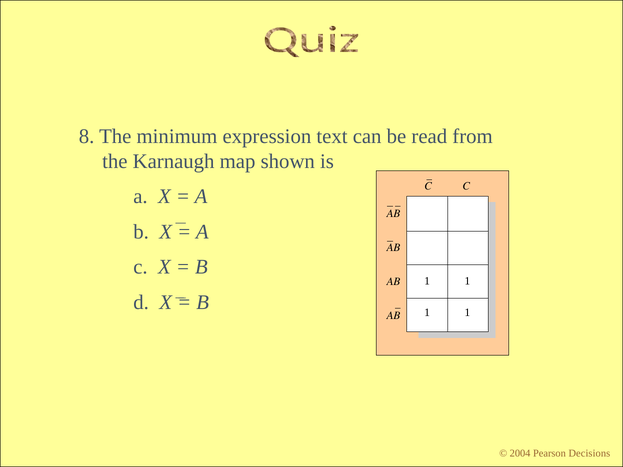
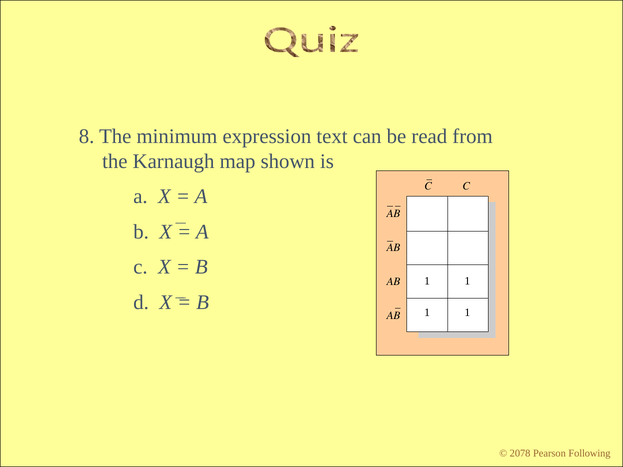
2004: 2004 -> 2078 (520, 453)
Decisions: Decisions -> Following (589, 453)
